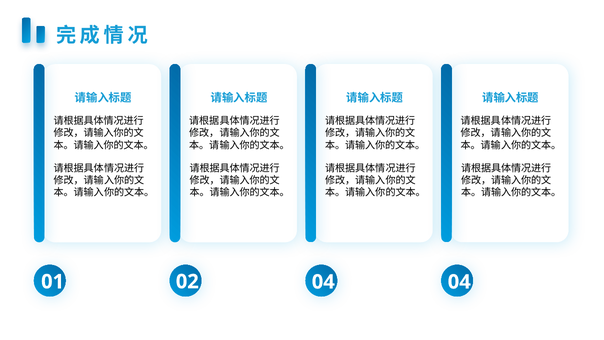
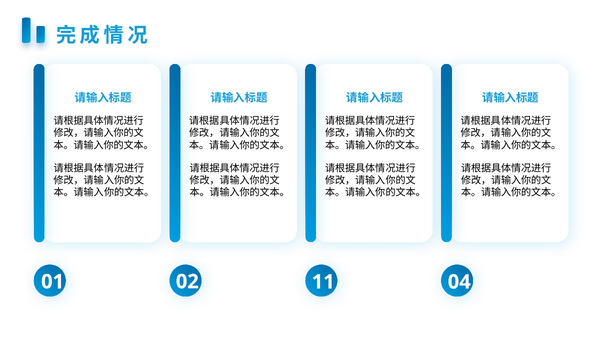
02 04: 04 -> 11 (323, 282)
